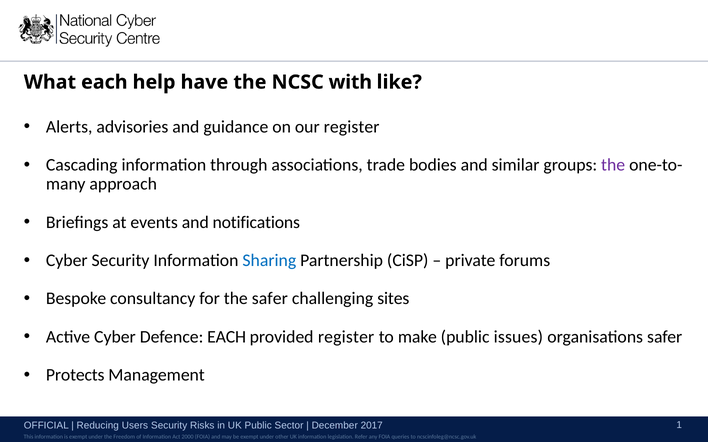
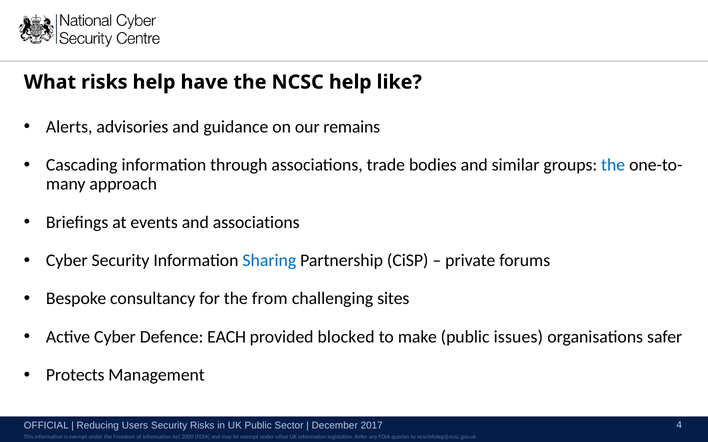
What each: each -> risks (104, 82)
NCSC with: with -> help (350, 82)
our register: register -> remains (352, 127)
the colour: purple -> blue (613, 165)
and notifications: notifications -> associations (256, 223)
the safer: safer -> from (270, 299)
provided register: register -> blocked (346, 337)
1: 1 -> 4 (679, 426)
